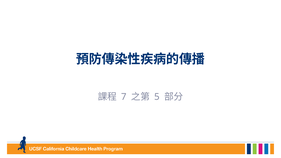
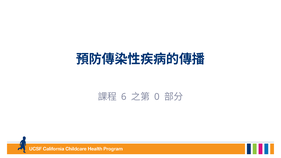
7: 7 -> 6 (124, 97)
5: 5 -> 0 (157, 97)
